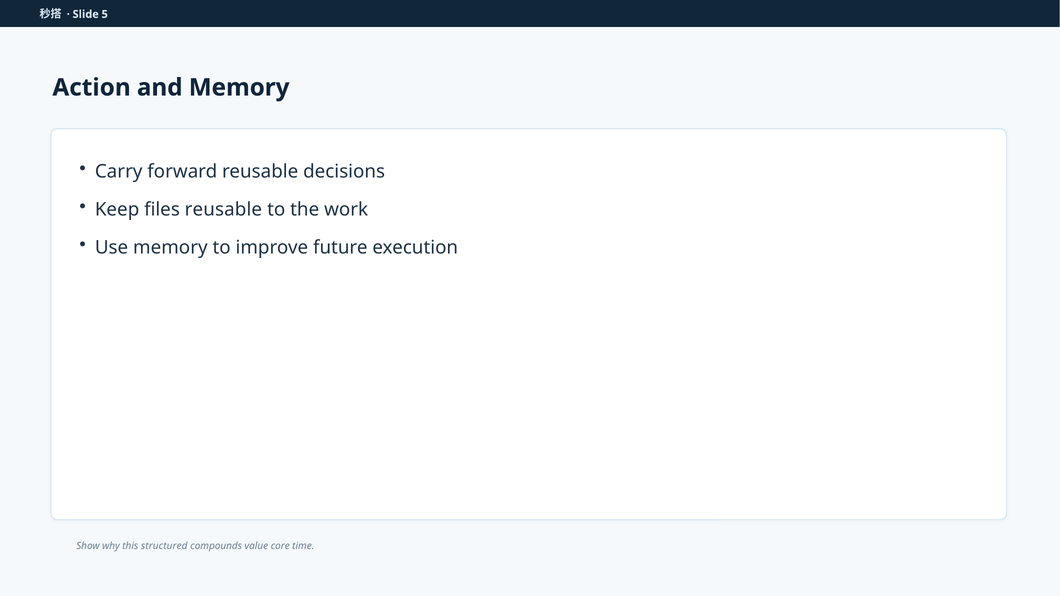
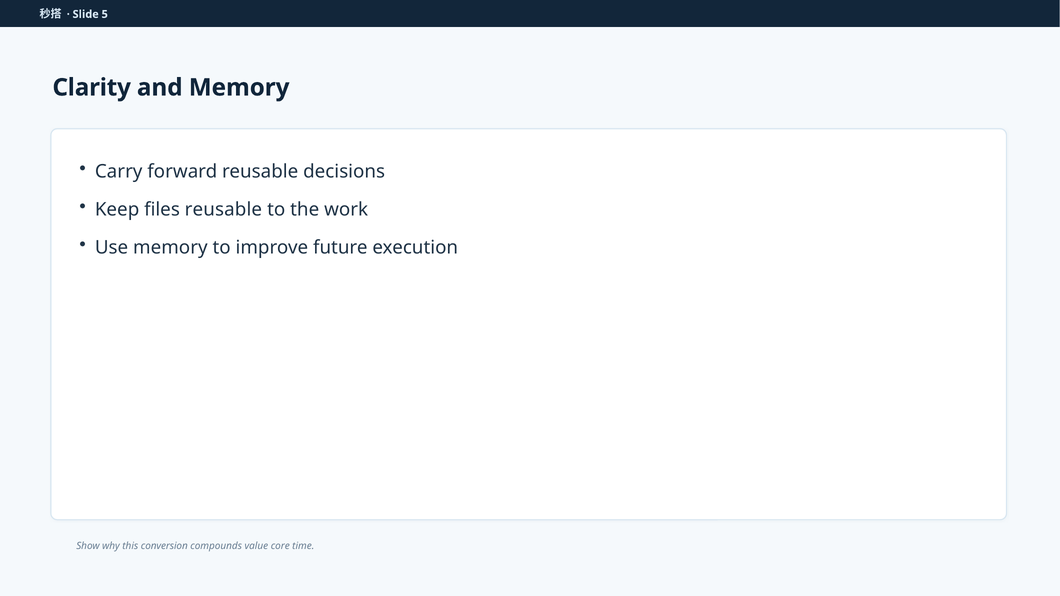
Action: Action -> Clarity (92, 88)
structured: structured -> conversion (164, 546)
